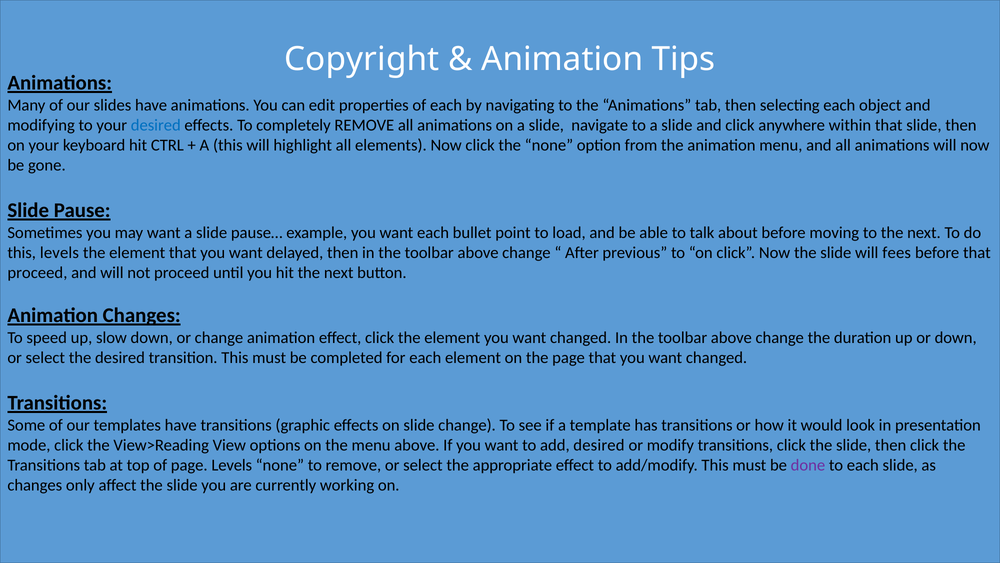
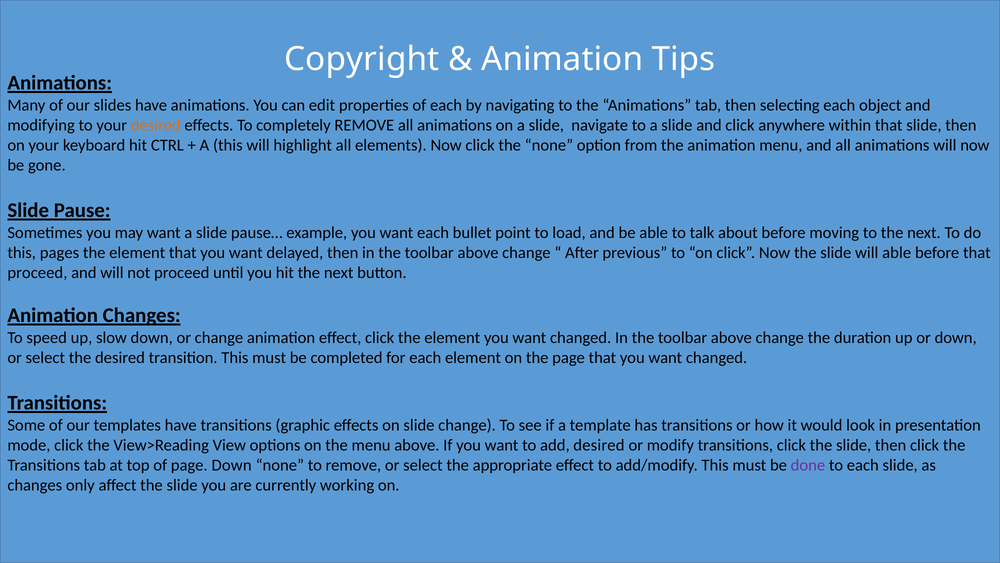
desired colour: blue -> orange (156, 125)
this levels: levels -> pages (60, 252)
will fees: fees -> able (897, 252)
page Levels: Levels -> Down (232, 465)
